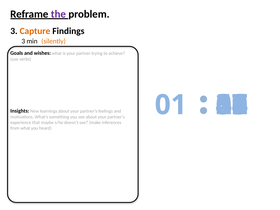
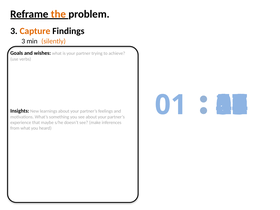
the colour: purple -> orange (58, 14)
